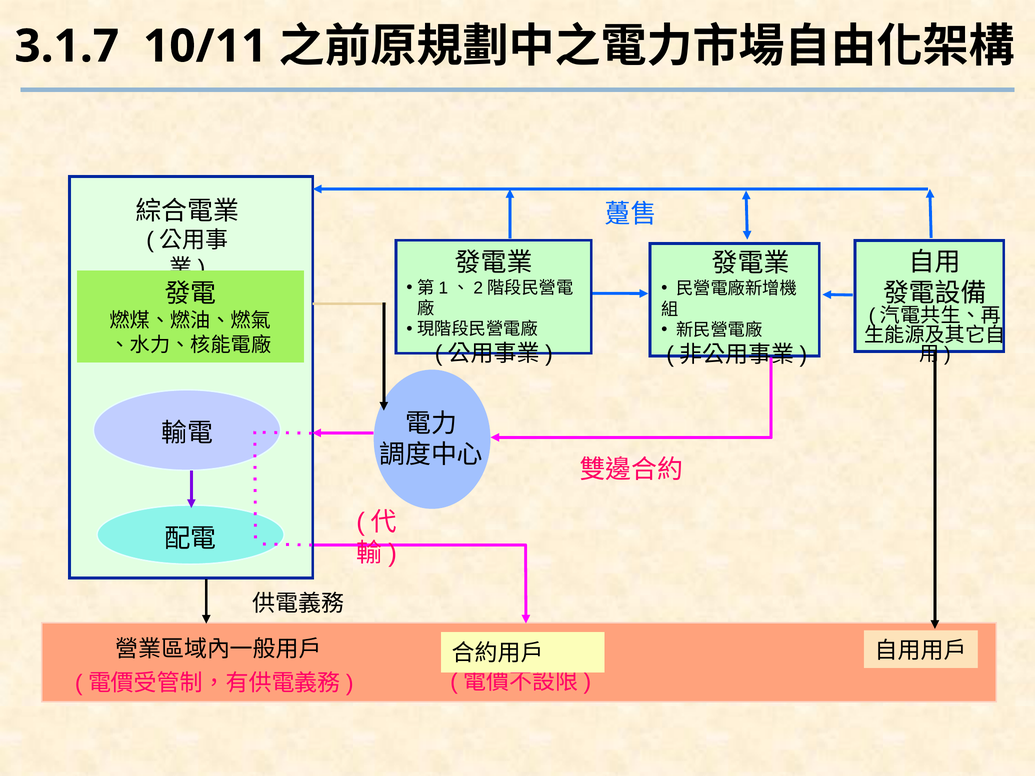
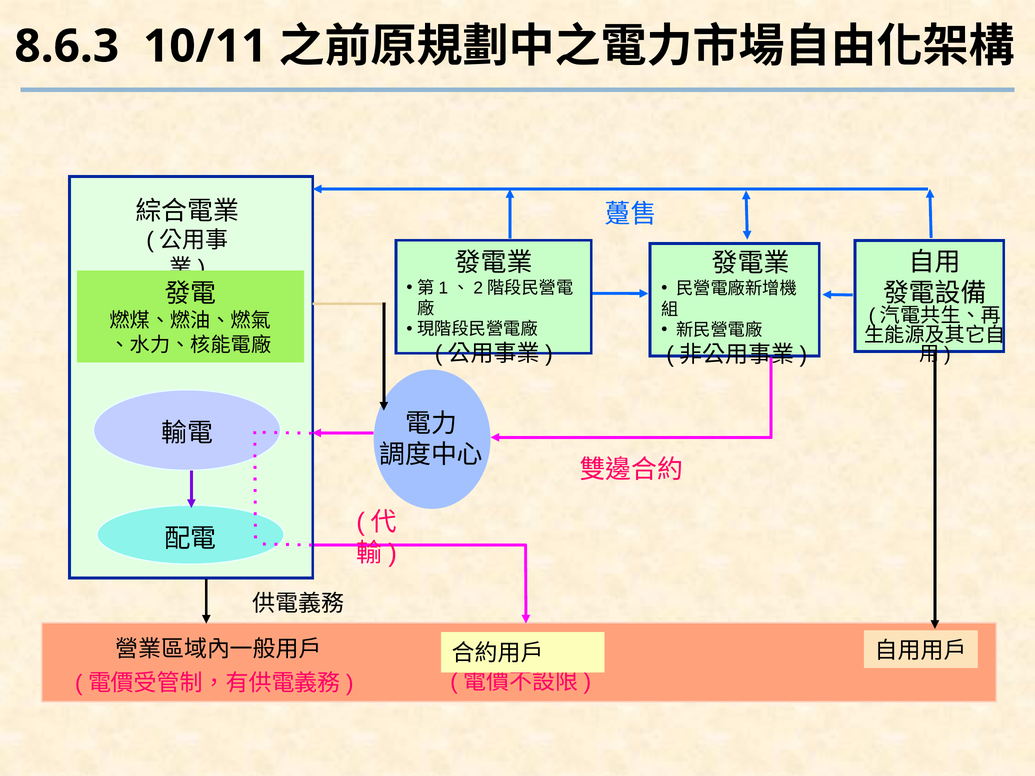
3.1.7: 3.1.7 -> 8.6.3 (67, 46)
